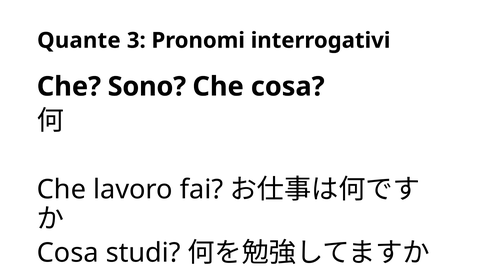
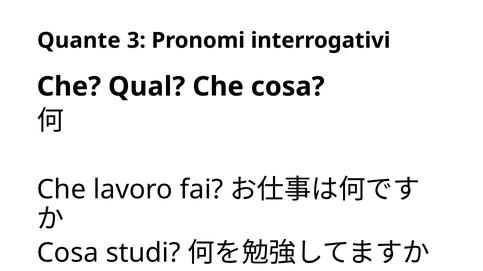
Sono: Sono -> Qual (147, 87)
